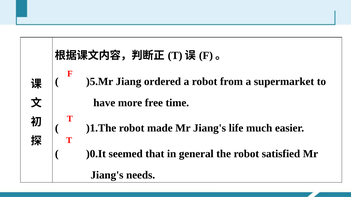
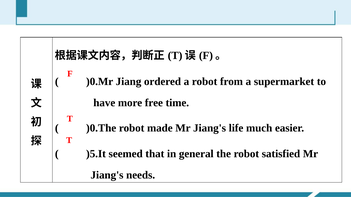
)5.Mr: )5.Mr -> )0.Mr (100, 82)
)1.The: )1.The -> )0.The (101, 128)
)0.It: )0.It -> )5.It (96, 154)
